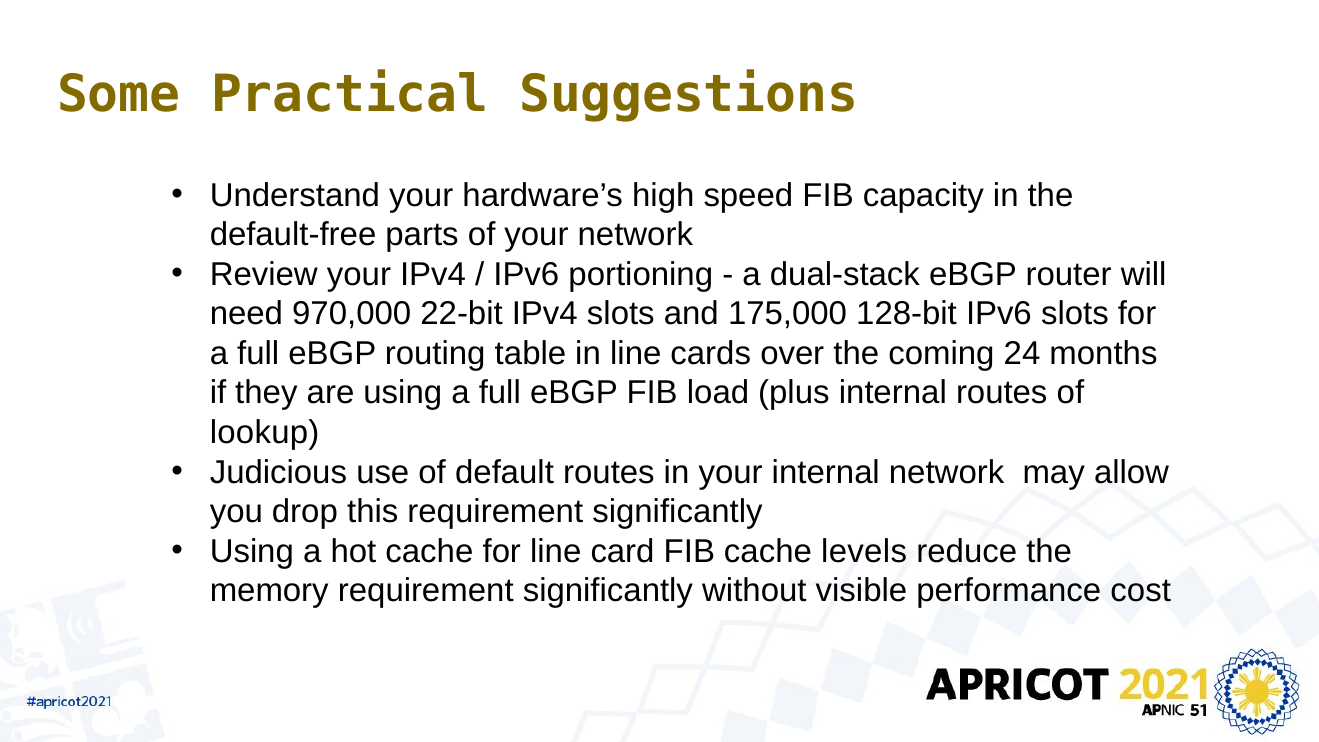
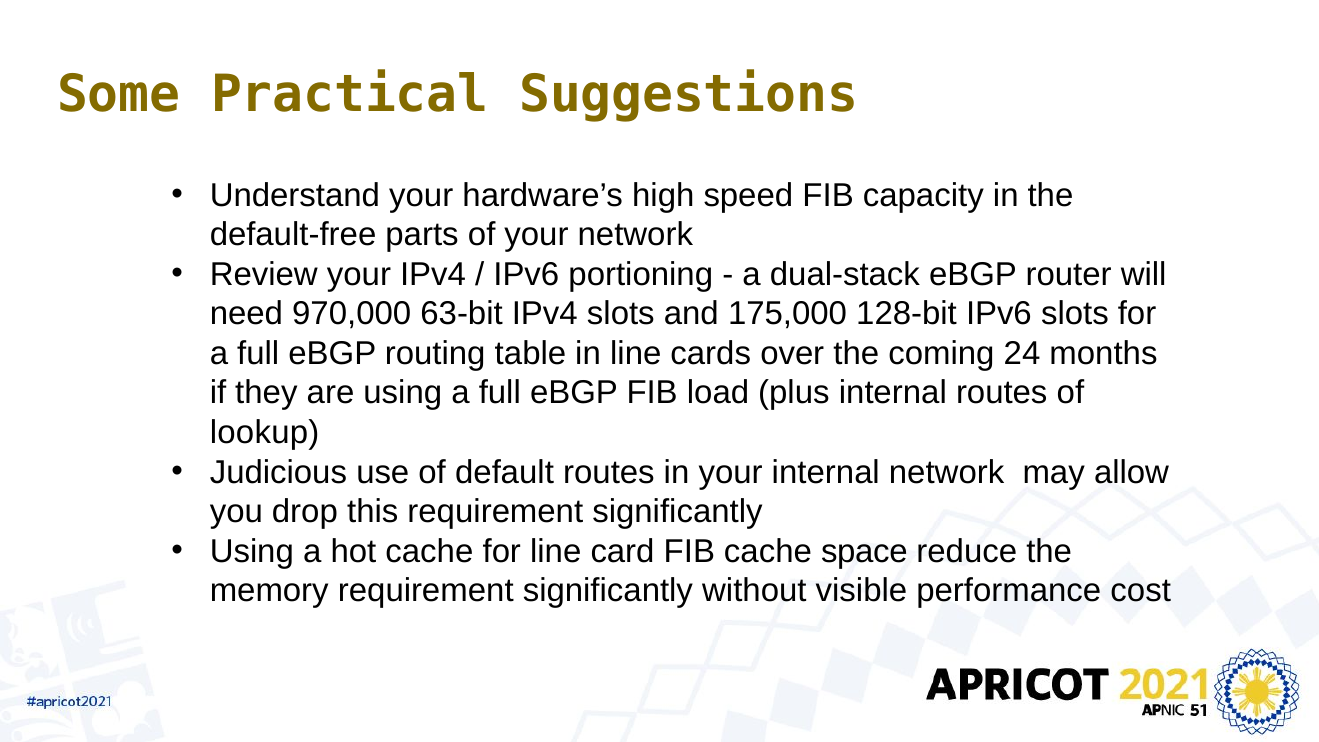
22-bit: 22-bit -> 63-bit (462, 314)
levels: levels -> space (864, 551)
